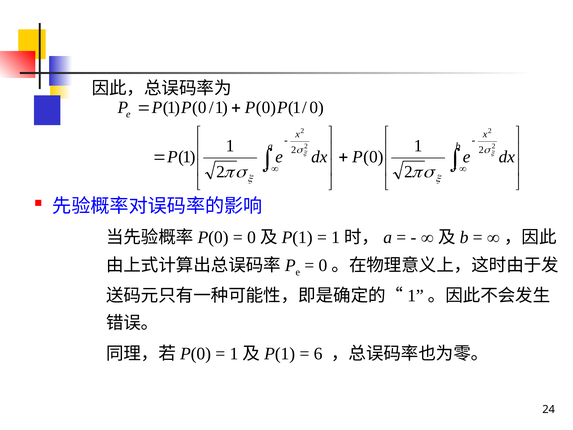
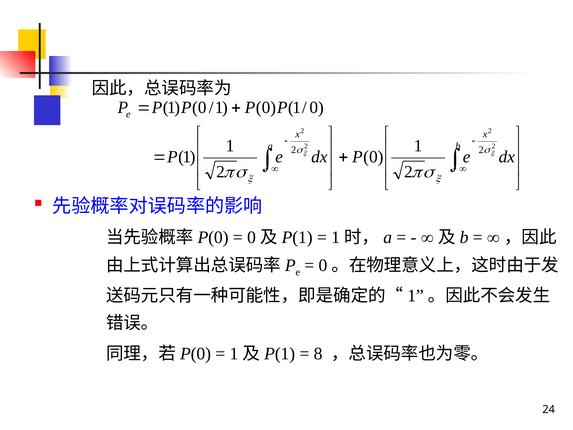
6: 6 -> 8 (318, 354)
